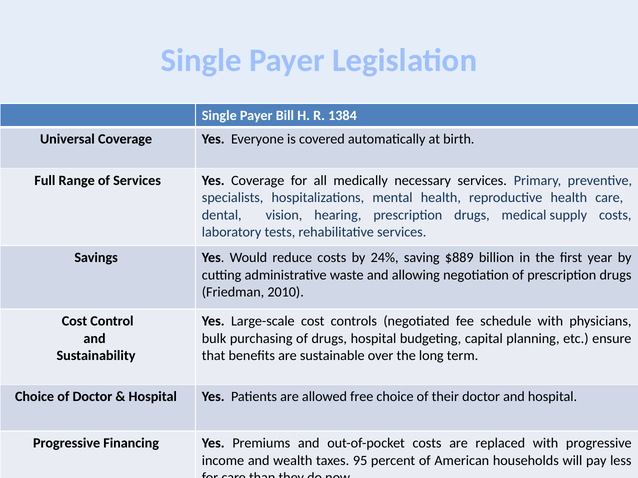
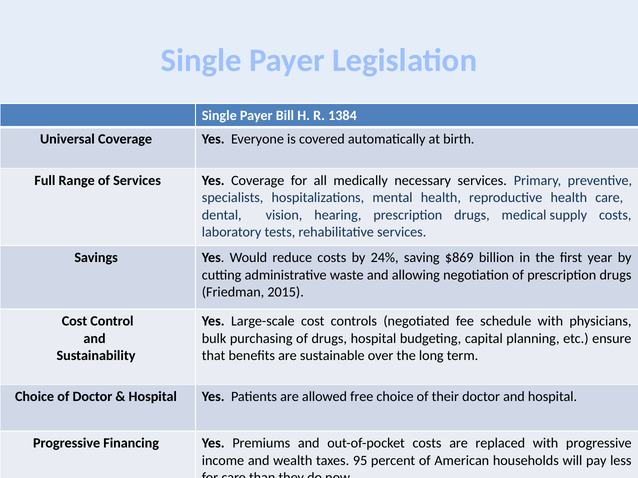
$889: $889 -> $869 (459, 258)
2010: 2010 -> 2015 (286, 292)
